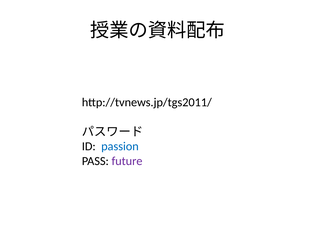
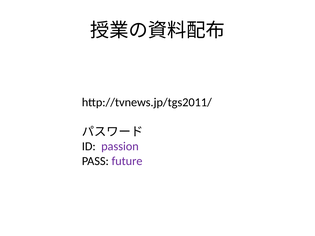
passion colour: blue -> purple (120, 147)
